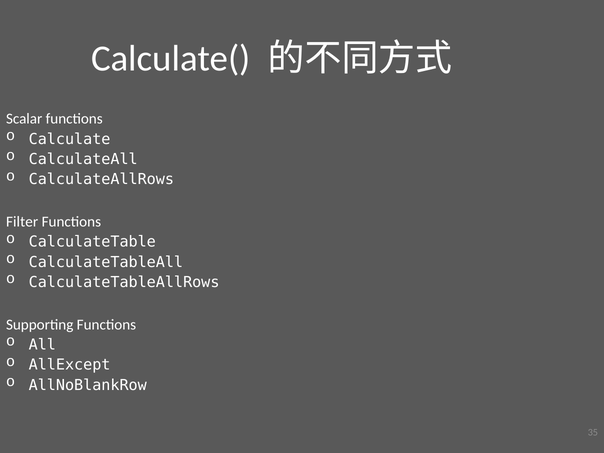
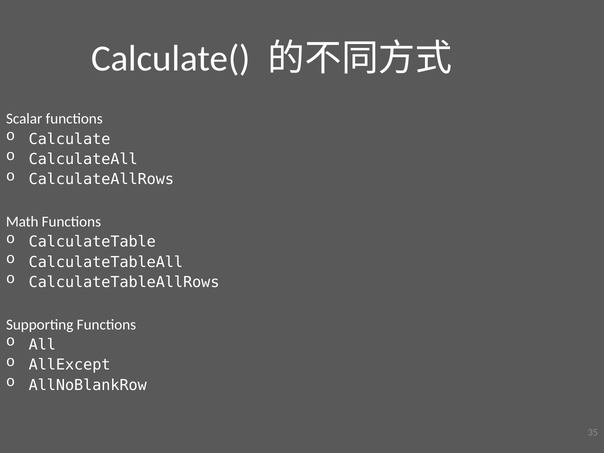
Filter: Filter -> Math (22, 222)
